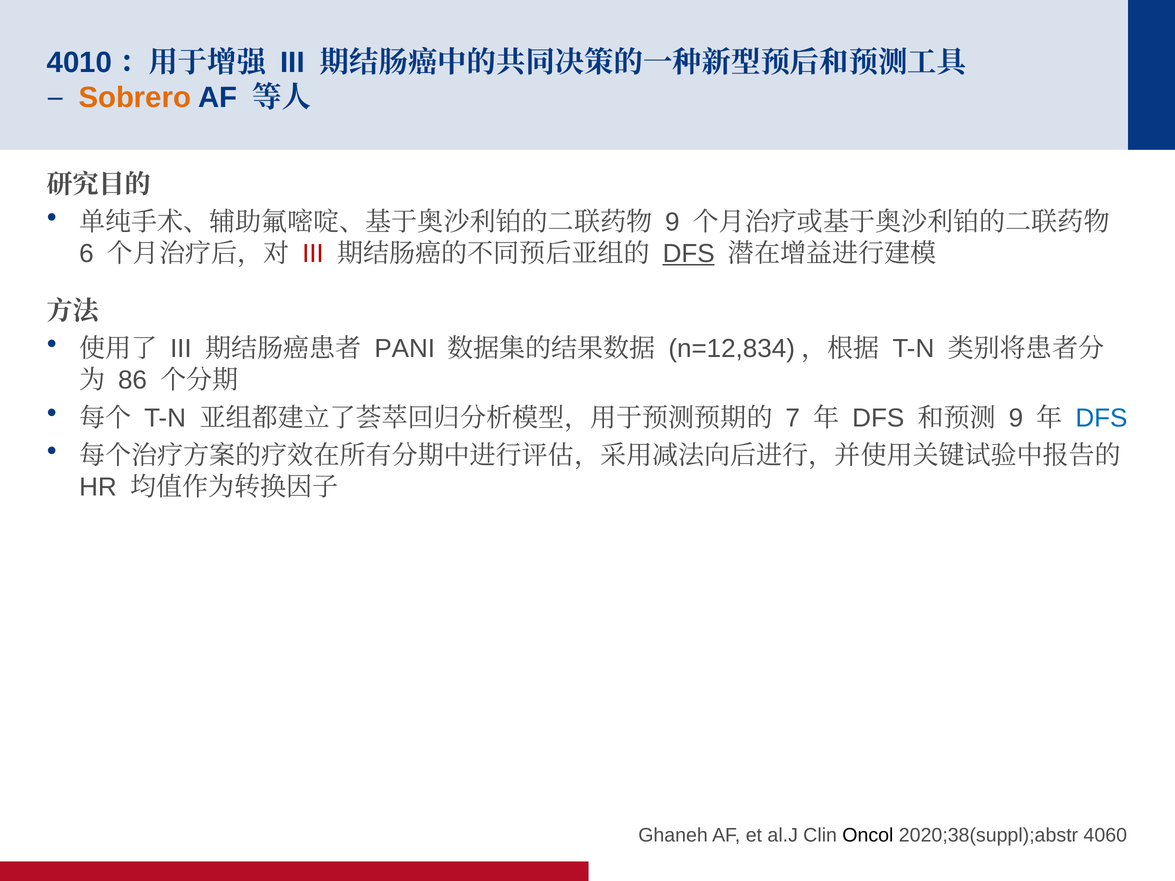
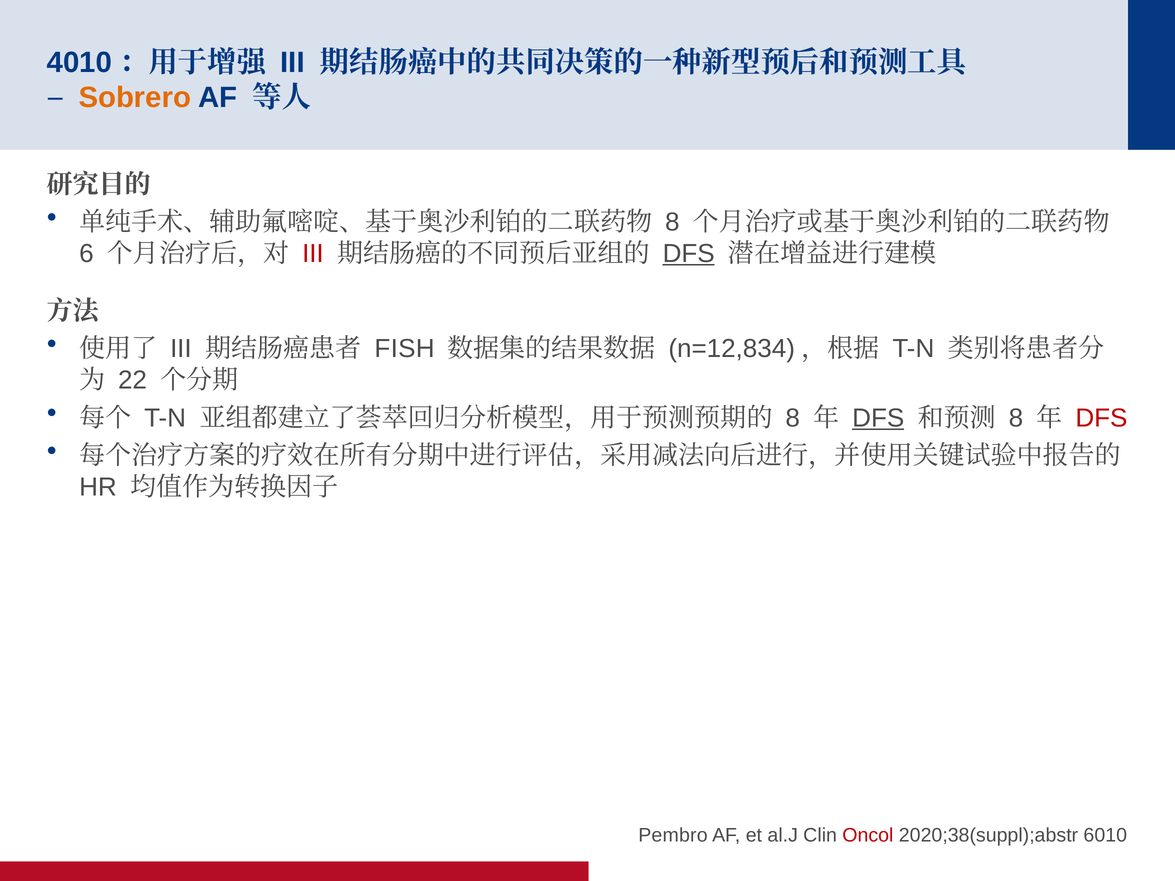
9: 9 -> 8 (672, 222)
PANI: PANI -> FISH (405, 349)
86: 86 -> 22 (133, 380)
7: 7 -> 8 (793, 418)
DFS underline: none -> present (878, 418)
9: 9 -> 8 (1016, 418)
DFS colour: blue -> red (1101, 418)
Ghaneh: Ghaneh -> Pembro (673, 836)
Oncol colour: black -> red (868, 836)
4060: 4060 -> 6010 (1105, 836)
